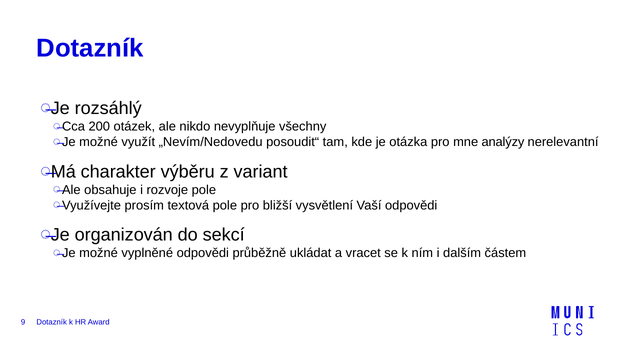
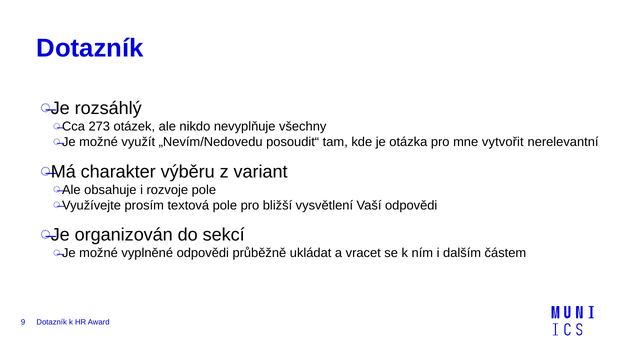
200: 200 -> 273 (99, 127)
analýzy: analýzy -> vytvořit (503, 142)
